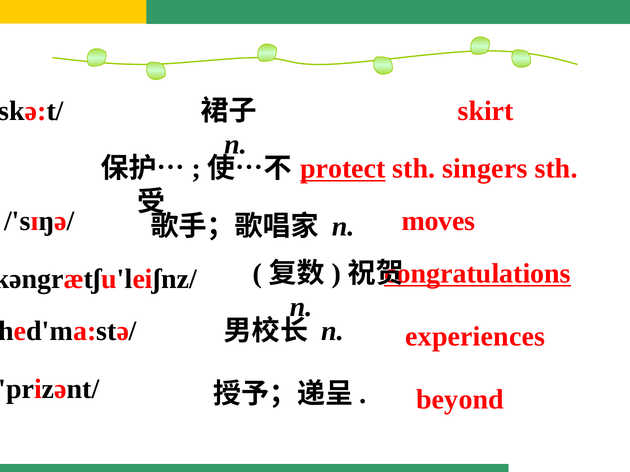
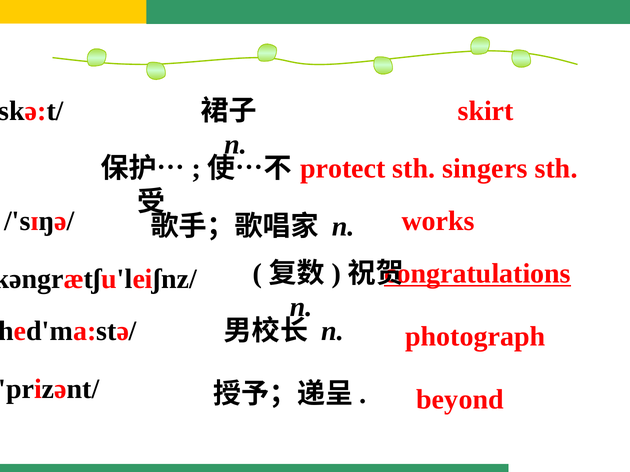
protect underline: present -> none (343, 169)
moves: moves -> works (438, 221)
experiences: experiences -> photograph (475, 337)
